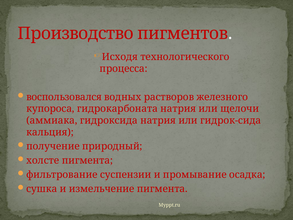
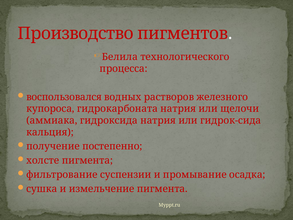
Исходя: Исходя -> Белила (120, 57)
природный: природный -> постепенно (112, 146)
